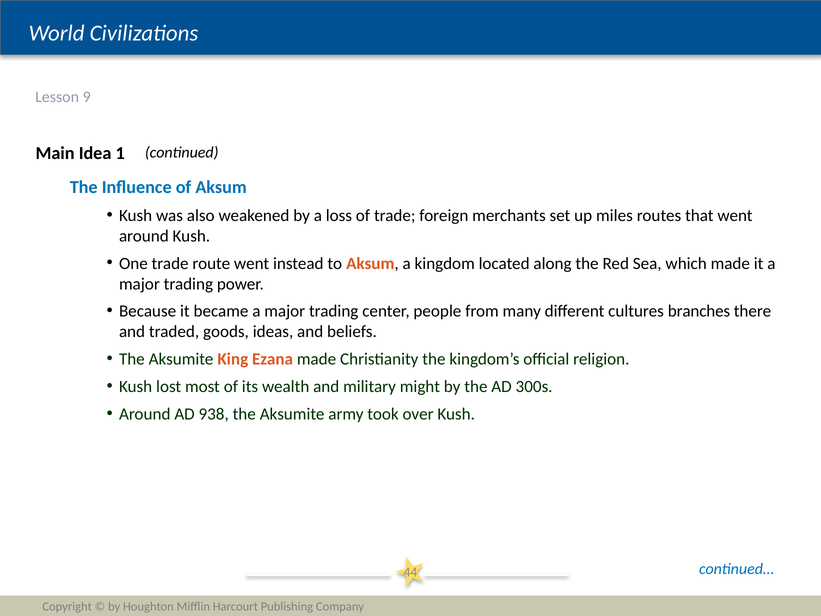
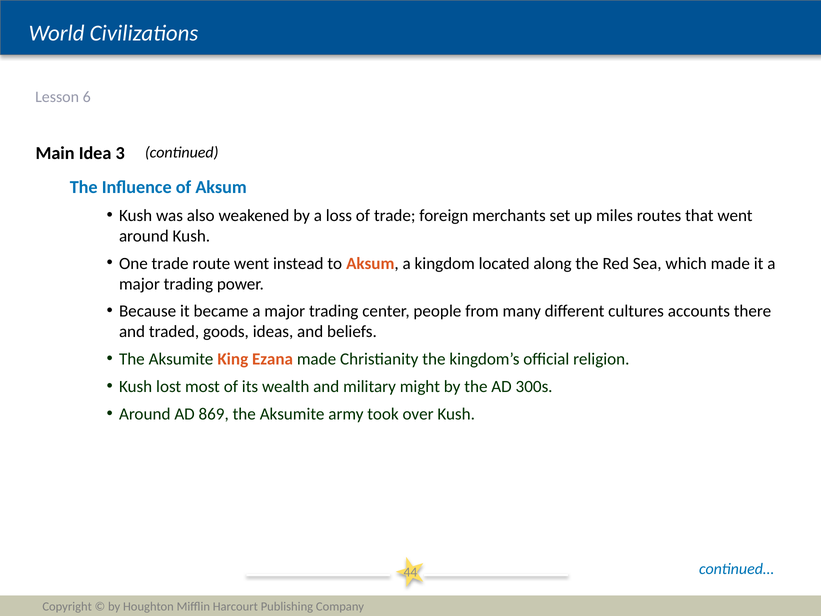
9: 9 -> 6 (87, 97)
1: 1 -> 3 (120, 153)
branches: branches -> accounts (699, 311)
938: 938 -> 869 (214, 414)
